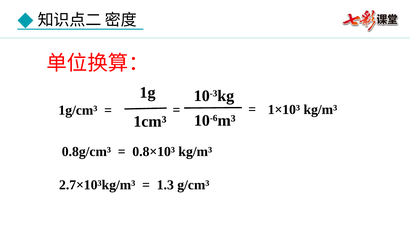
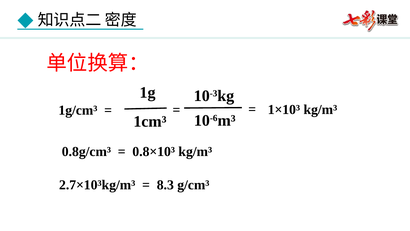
1.3: 1.3 -> 8.3 (165, 185)
